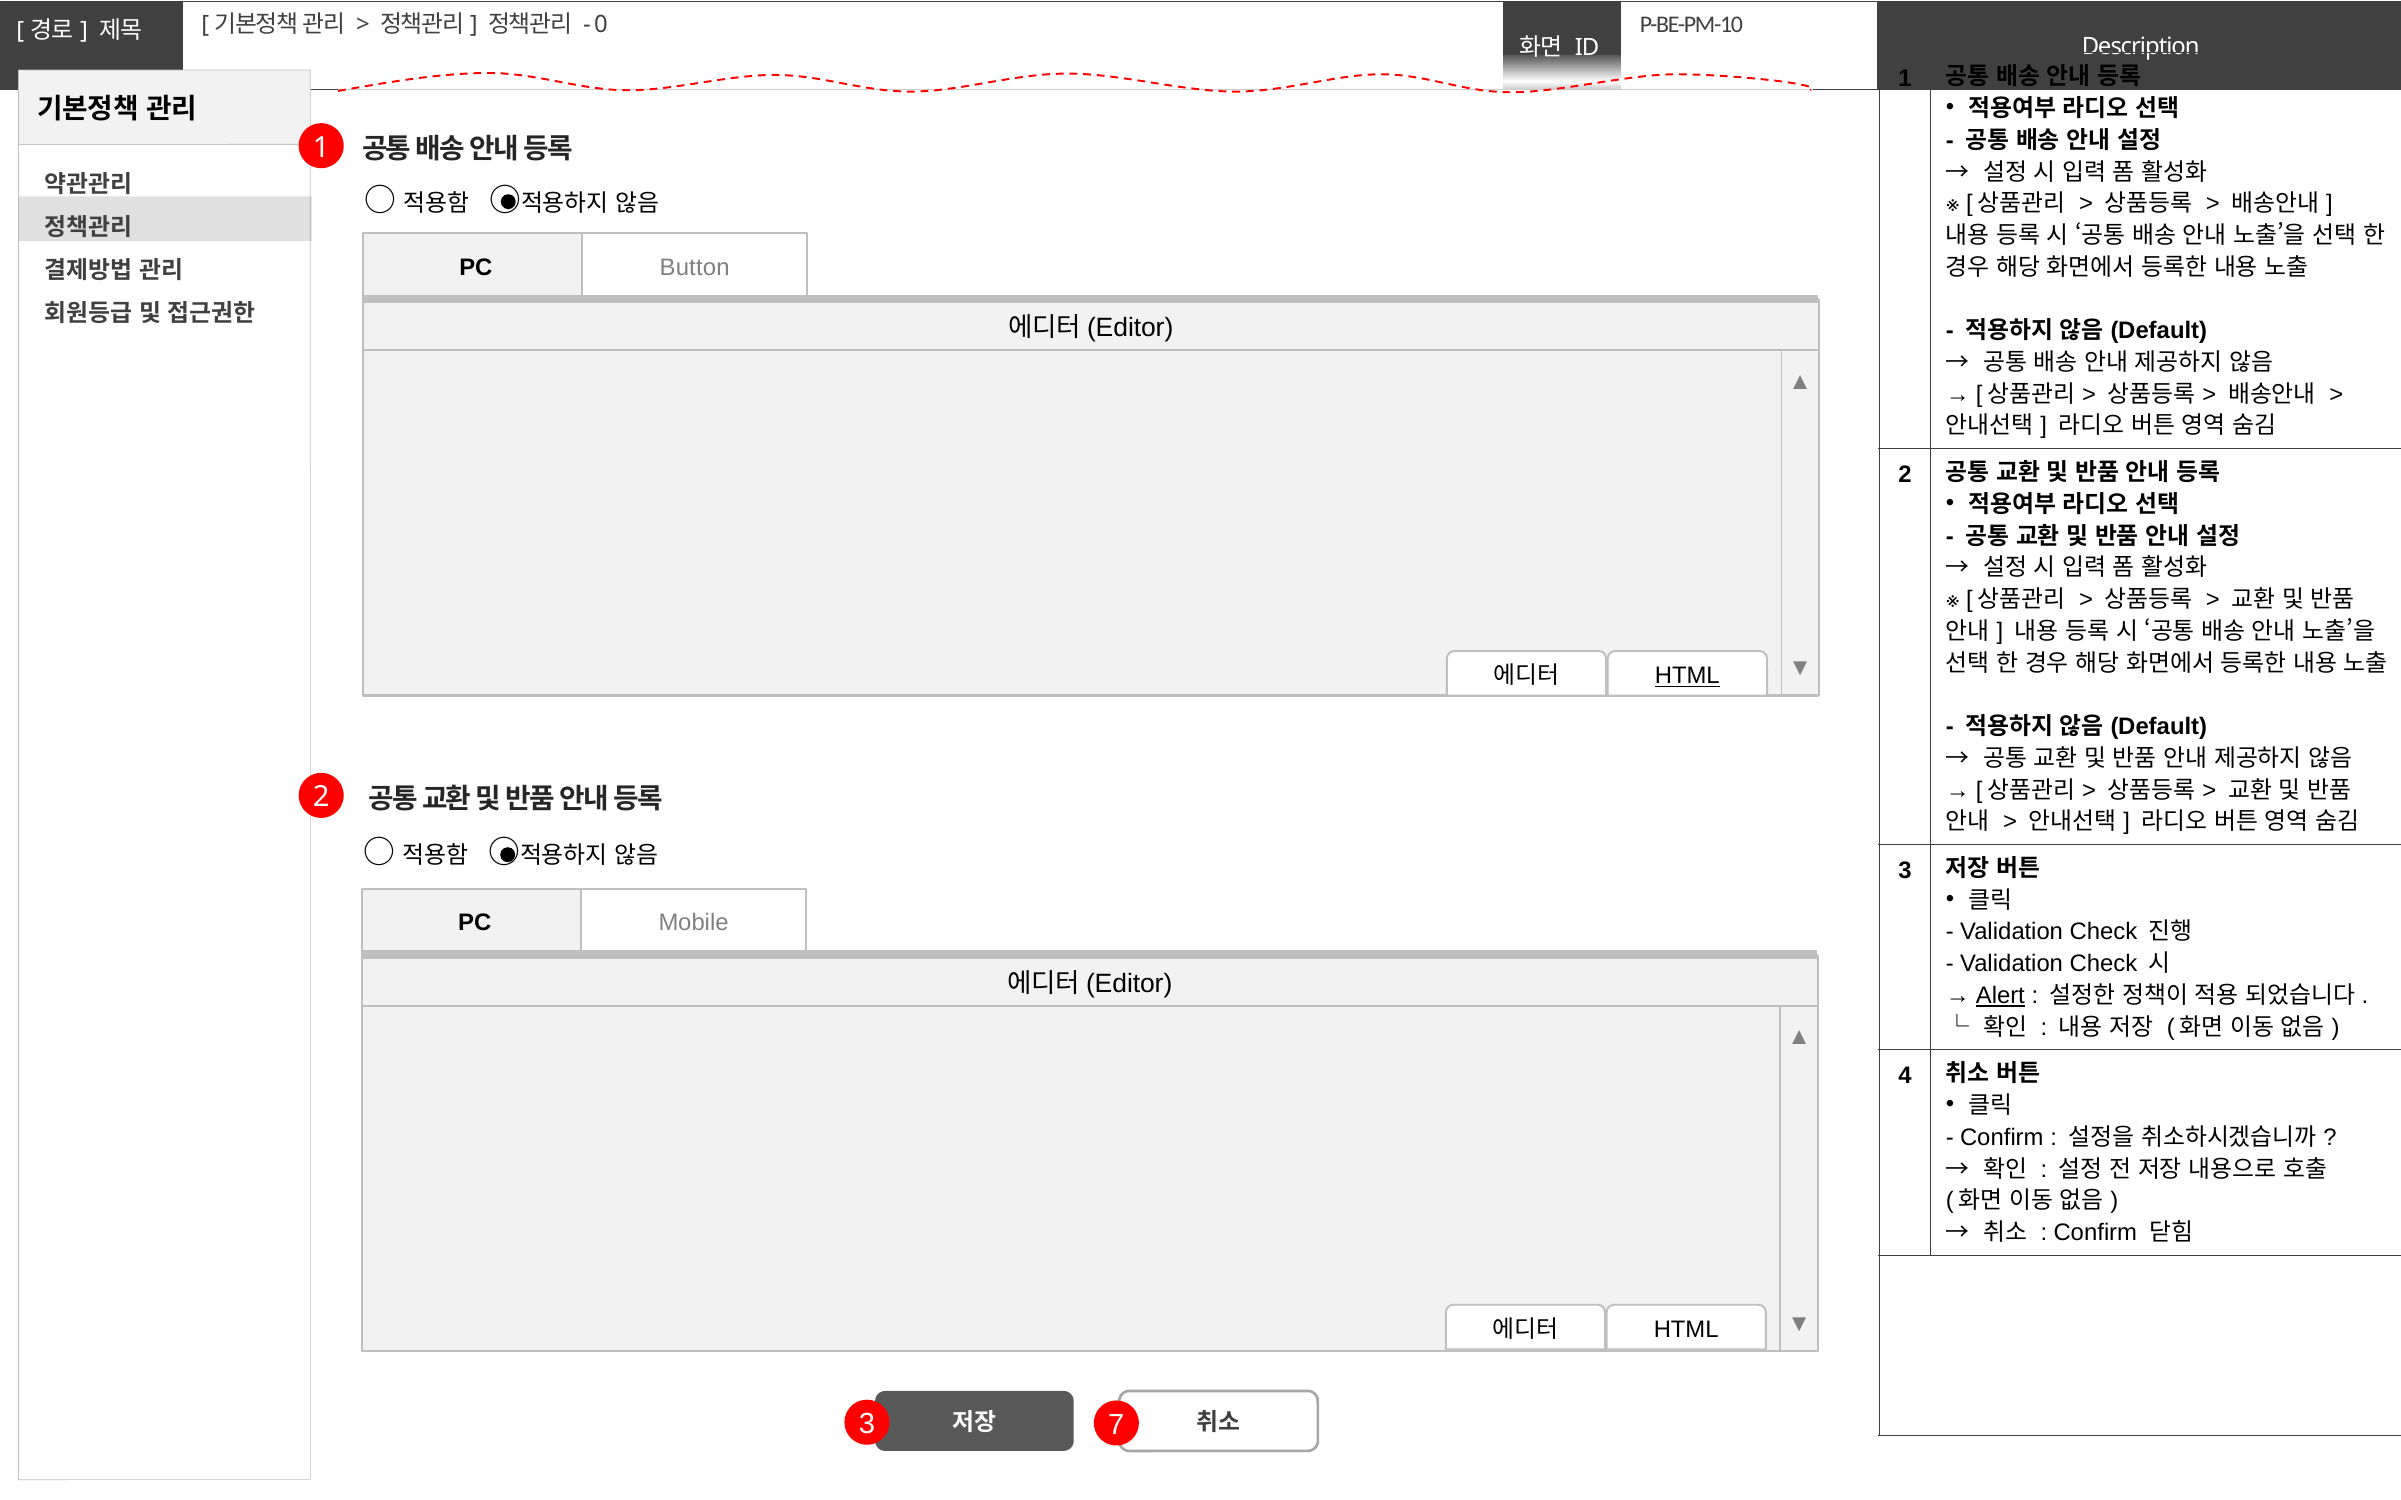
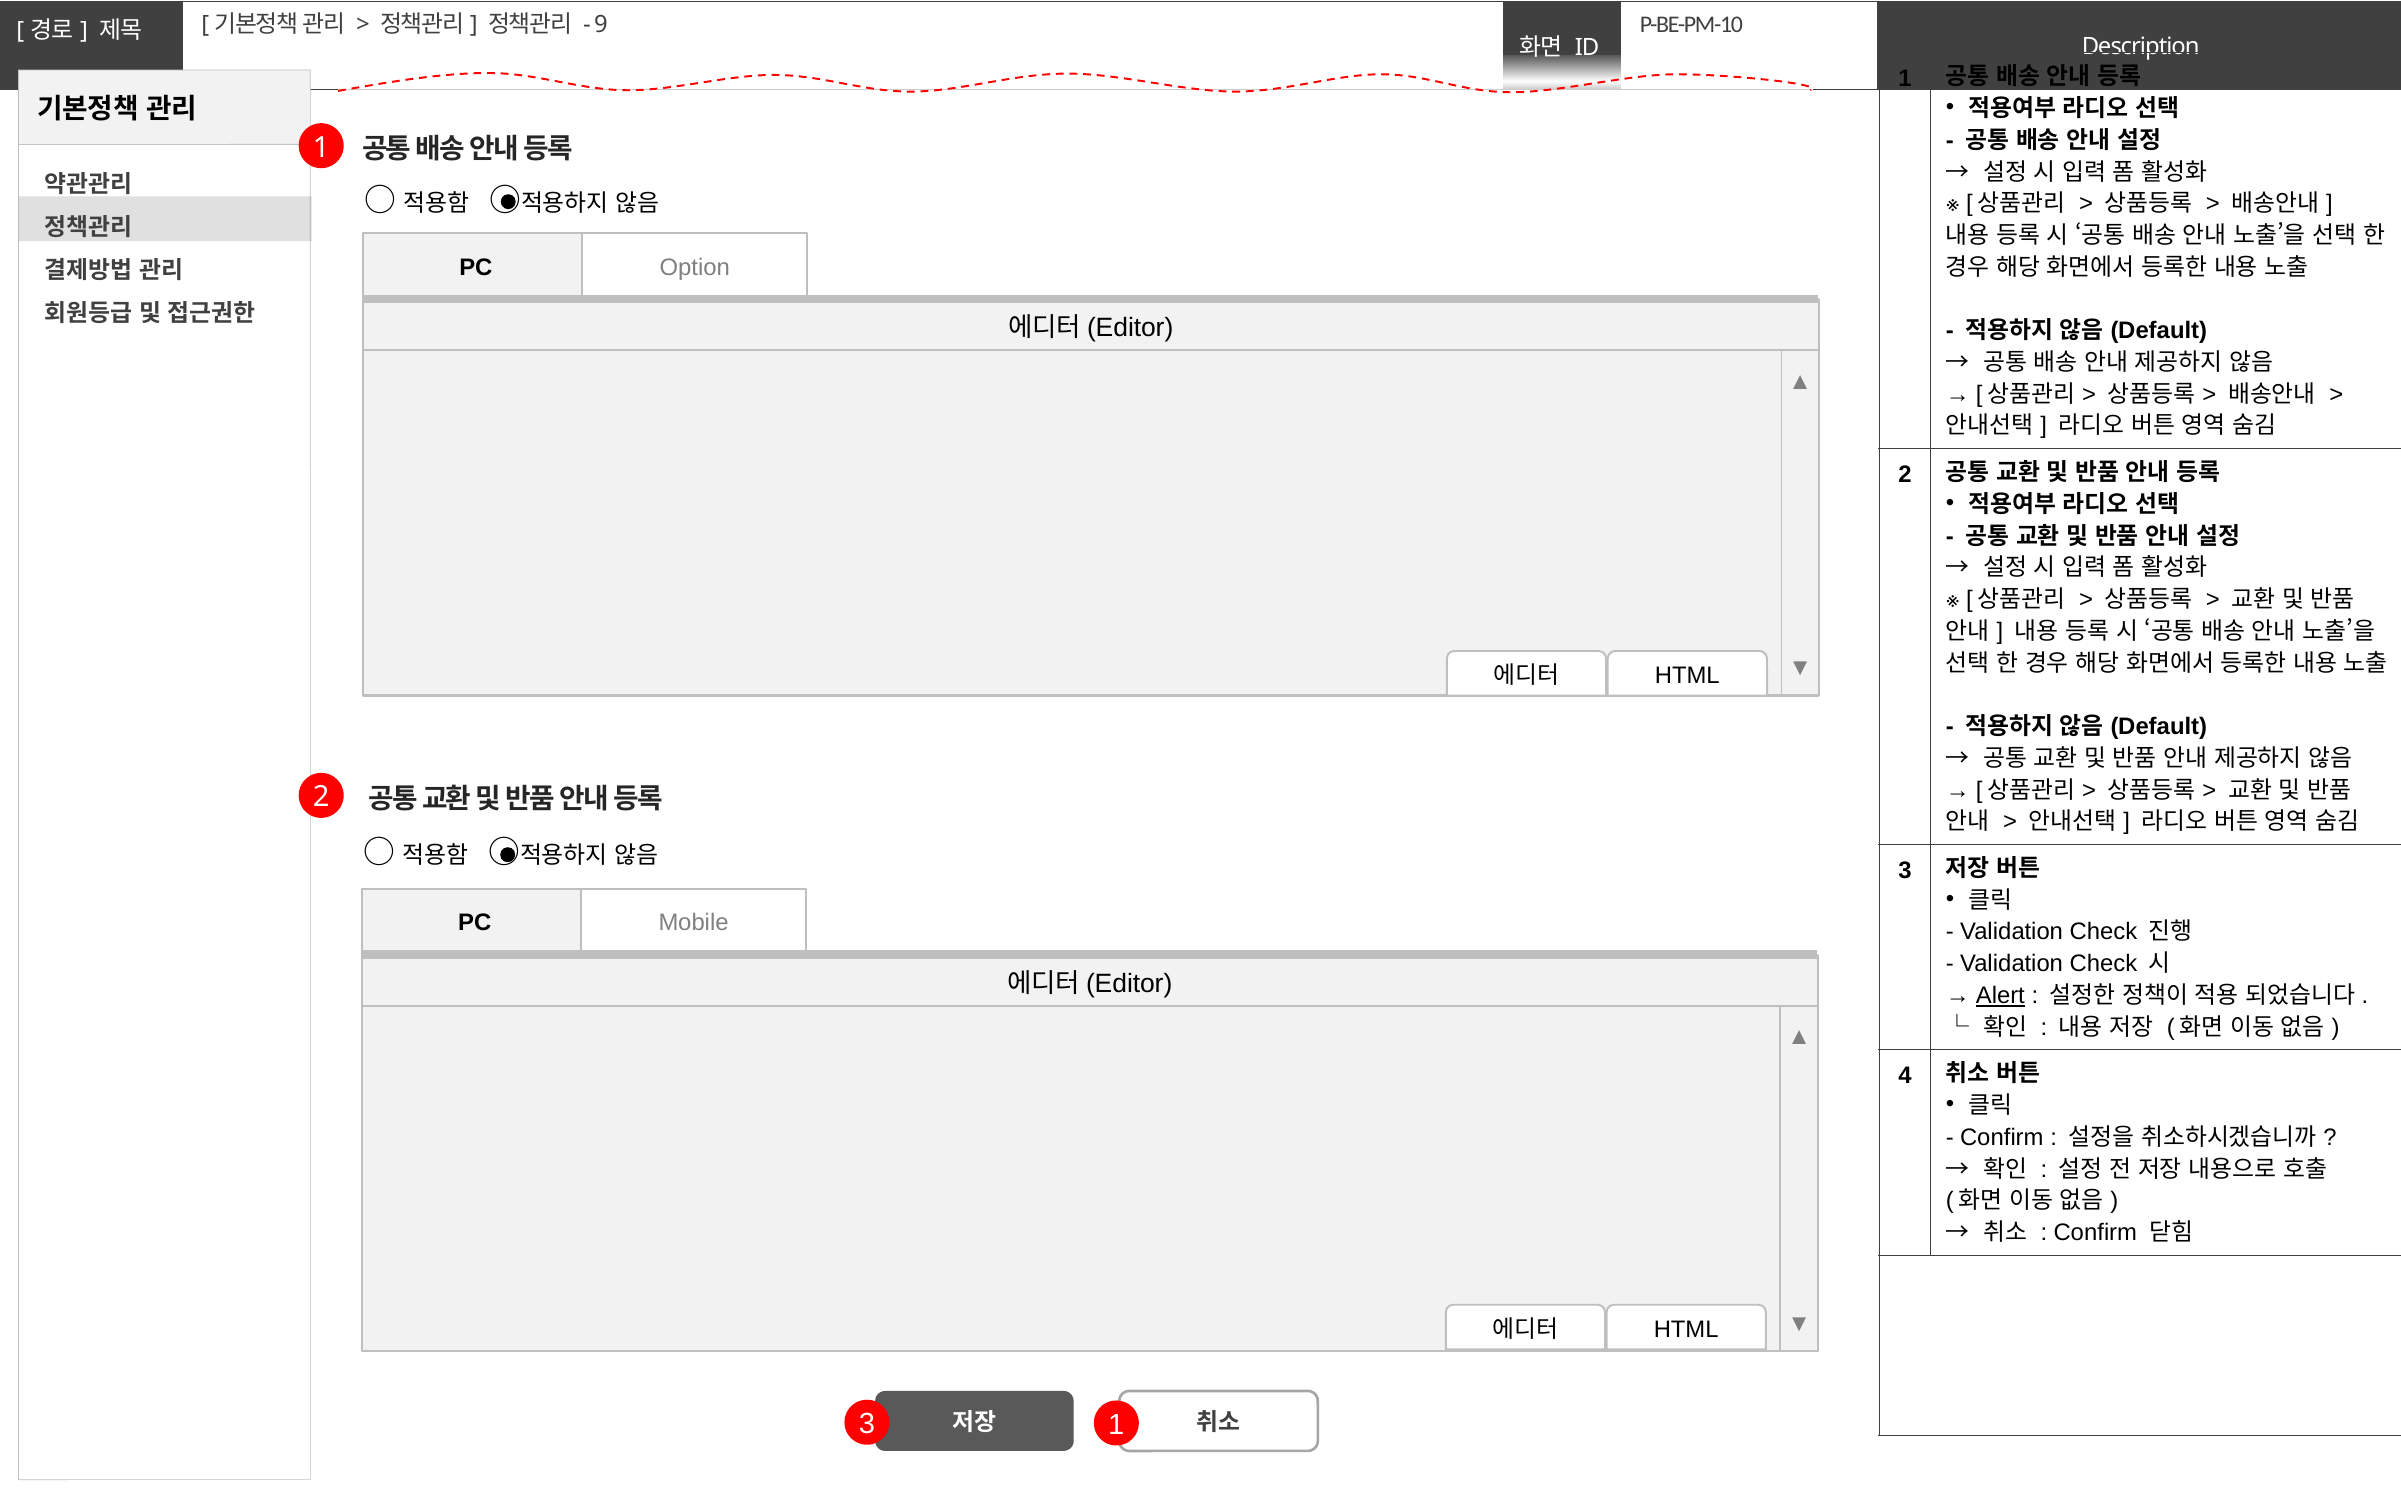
0: 0 -> 9 (601, 24)
Button: Button -> Option (695, 268)
HTML underline: present -> none (1687, 676)
3 7: 7 -> 1 (1116, 1425)
